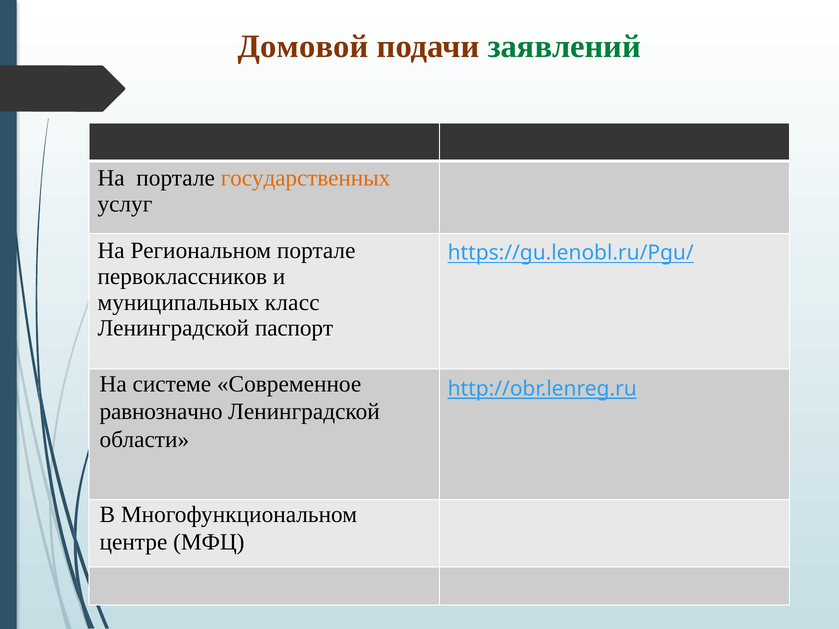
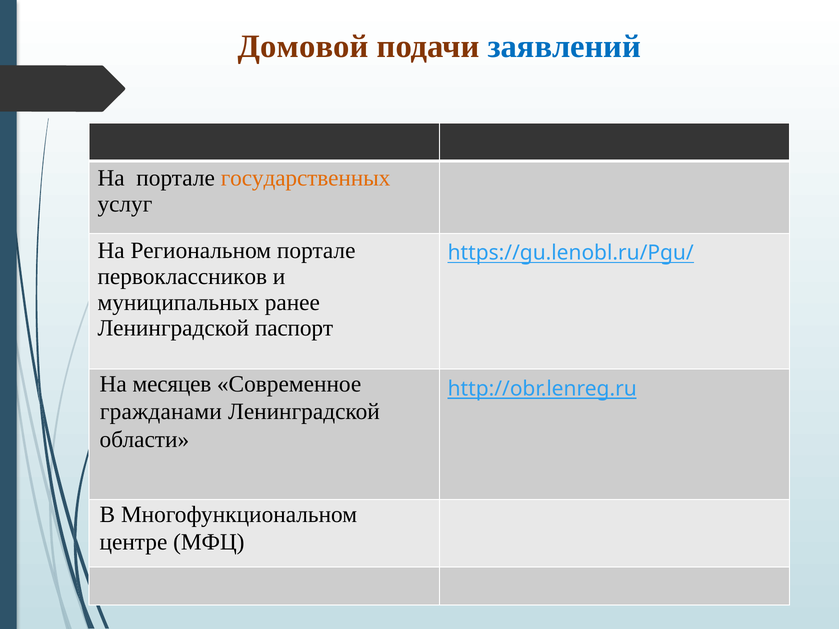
заявлений colour: green -> blue (564, 47)
класс: класс -> ранее (292, 303)
системе: системе -> месяцев (172, 384)
равнозначно: равнозначно -> гражданами (161, 412)
